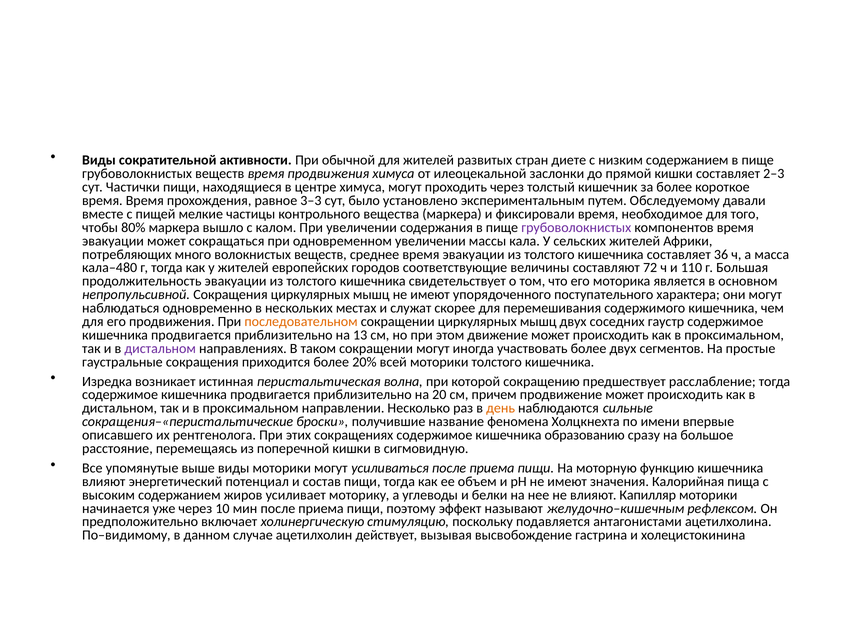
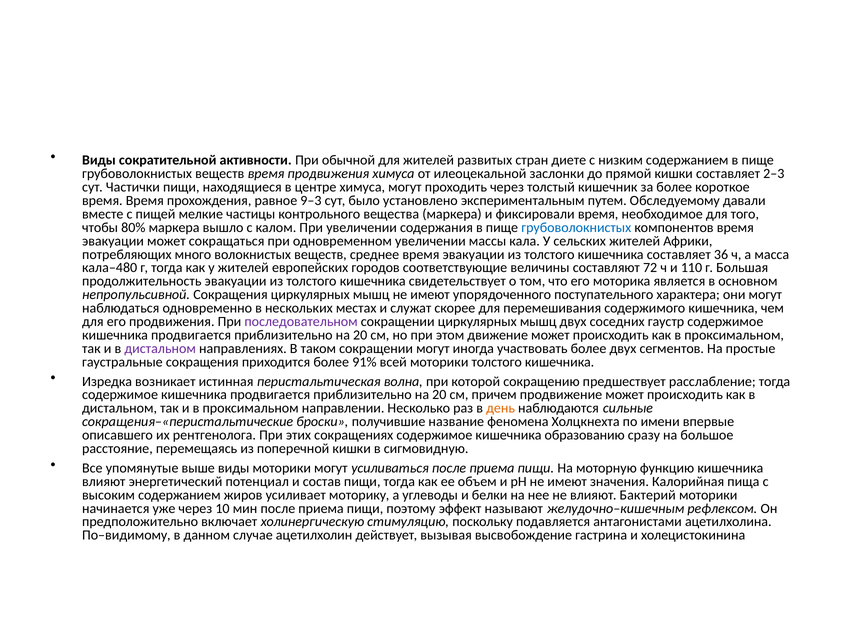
3–3: 3–3 -> 9–3 (311, 201)
грубоволокнистых colour: purple -> blue (576, 228)
последовательном colour: orange -> purple (301, 322)
13: 13 -> 20 (360, 335)
20%: 20% -> 91% (364, 362)
Капилляр: Капилляр -> Бактерий (648, 495)
